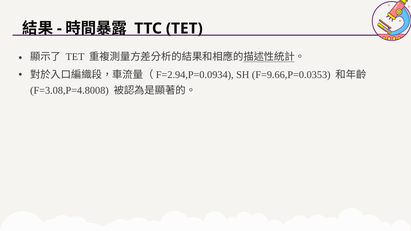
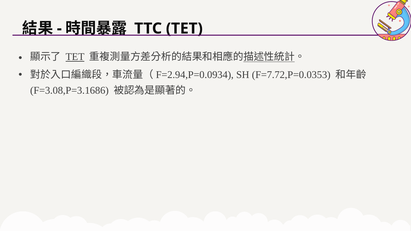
TET underline: none -> present (75, 57)
F=9.66,P=0.0353: F=9.66,P=0.0353 -> F=7.72,P=0.0353 (291, 75)
F=3.08,P=4.8008: F=3.08,P=4.8008 -> F=3.08,P=3.1686 (69, 90)
